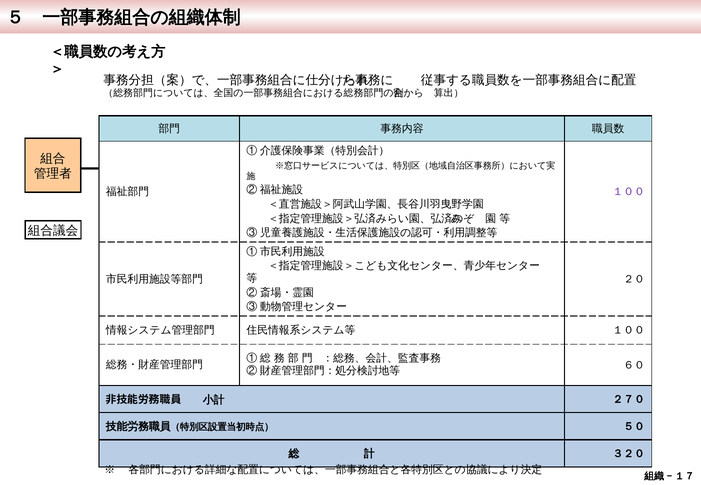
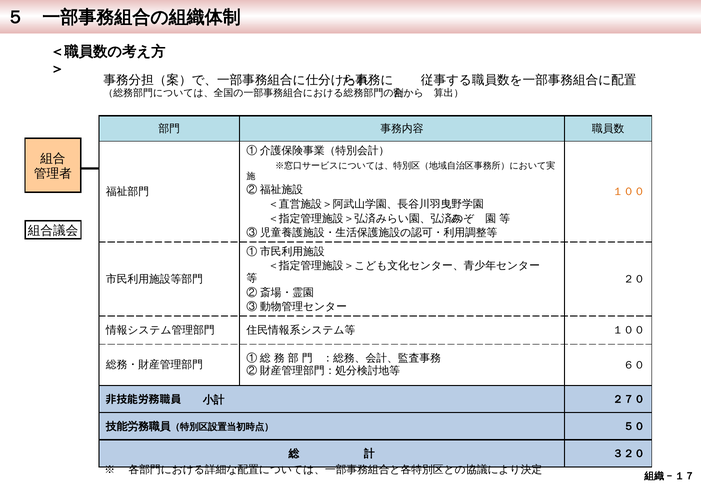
１００ colour: purple -> orange (629, 192)
